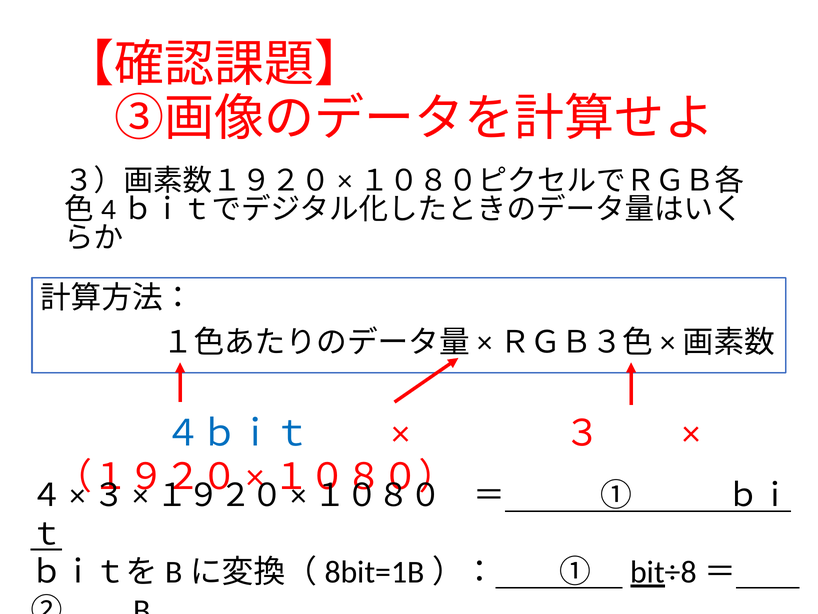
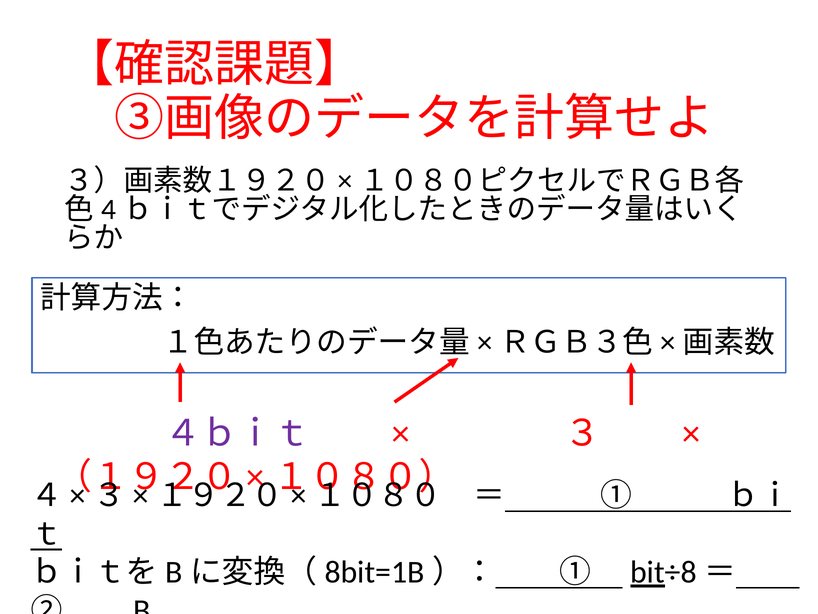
４ｂｉｔ colour: blue -> purple (237, 433)
